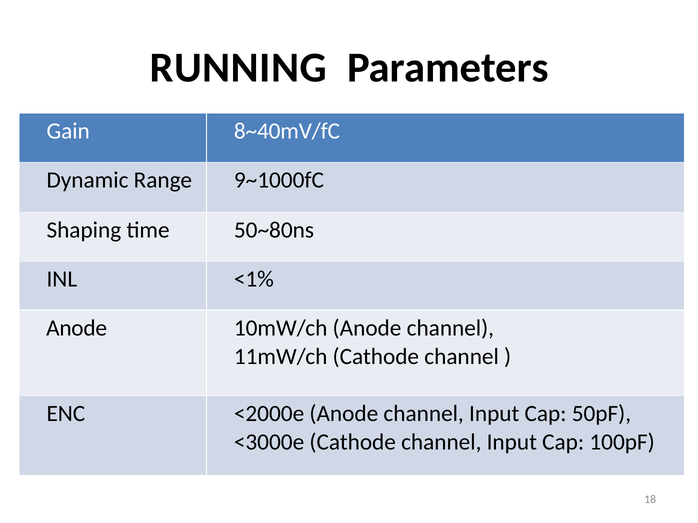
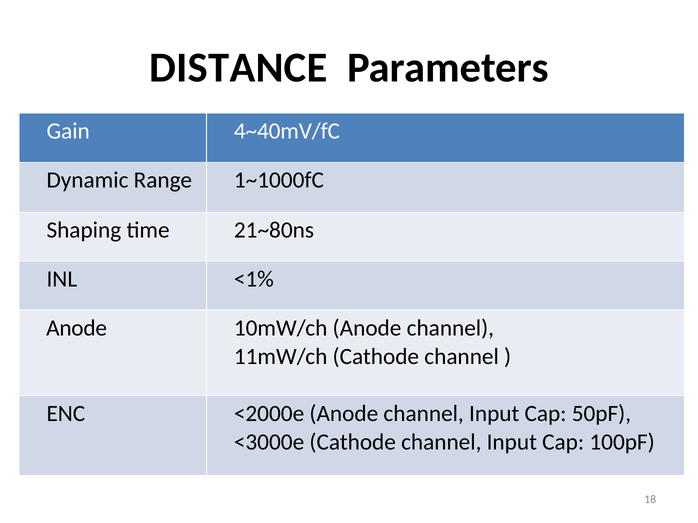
RUNNING: RUNNING -> DISTANCE (238, 68)
8~40mV/fC: 8~40mV/fC -> 4~40mV/fC (287, 131)
9~1000fC: 9~1000fC -> 1~1000fC (279, 180)
50~80ns: 50~80ns -> 21~80ns (274, 230)
